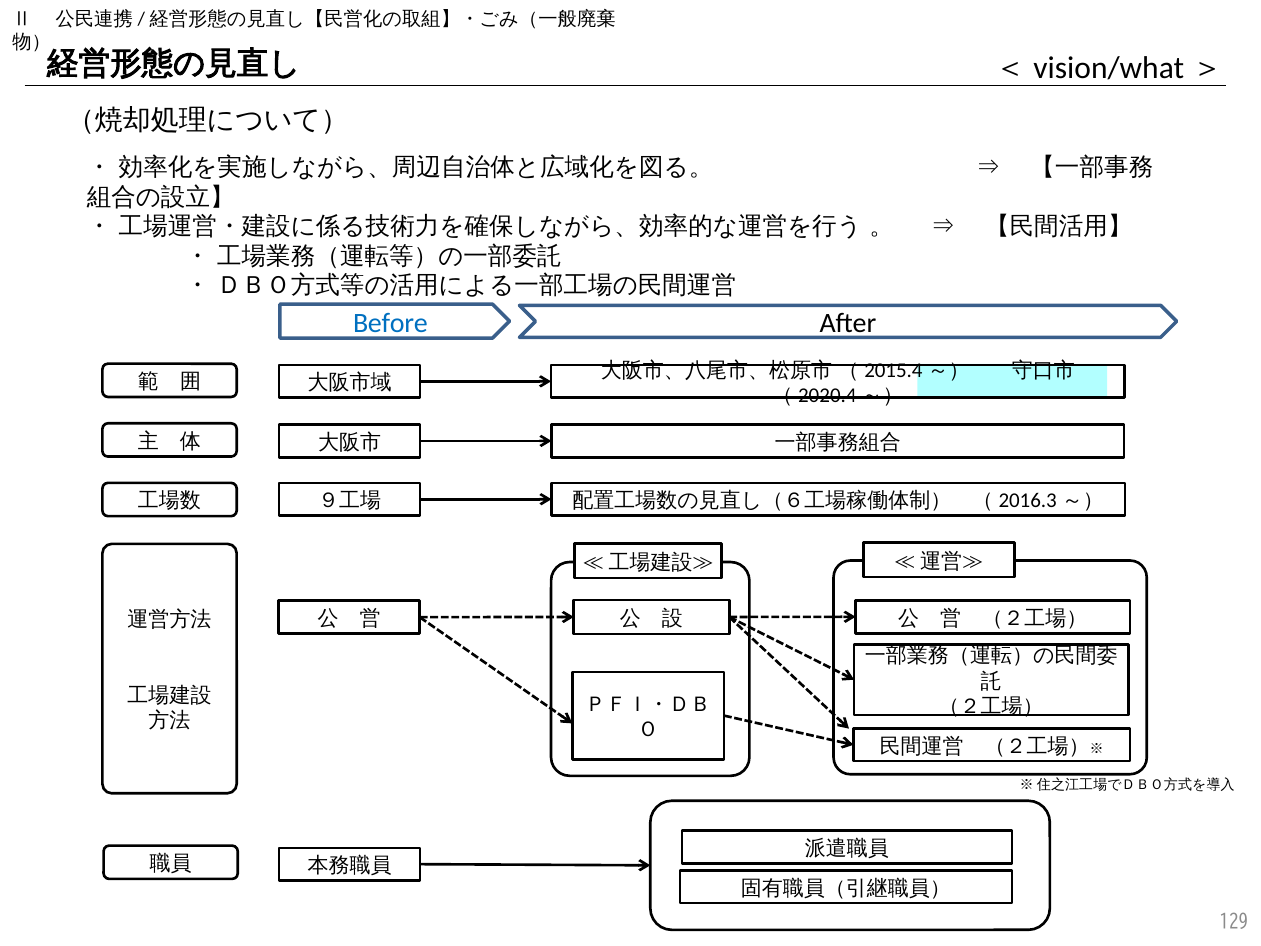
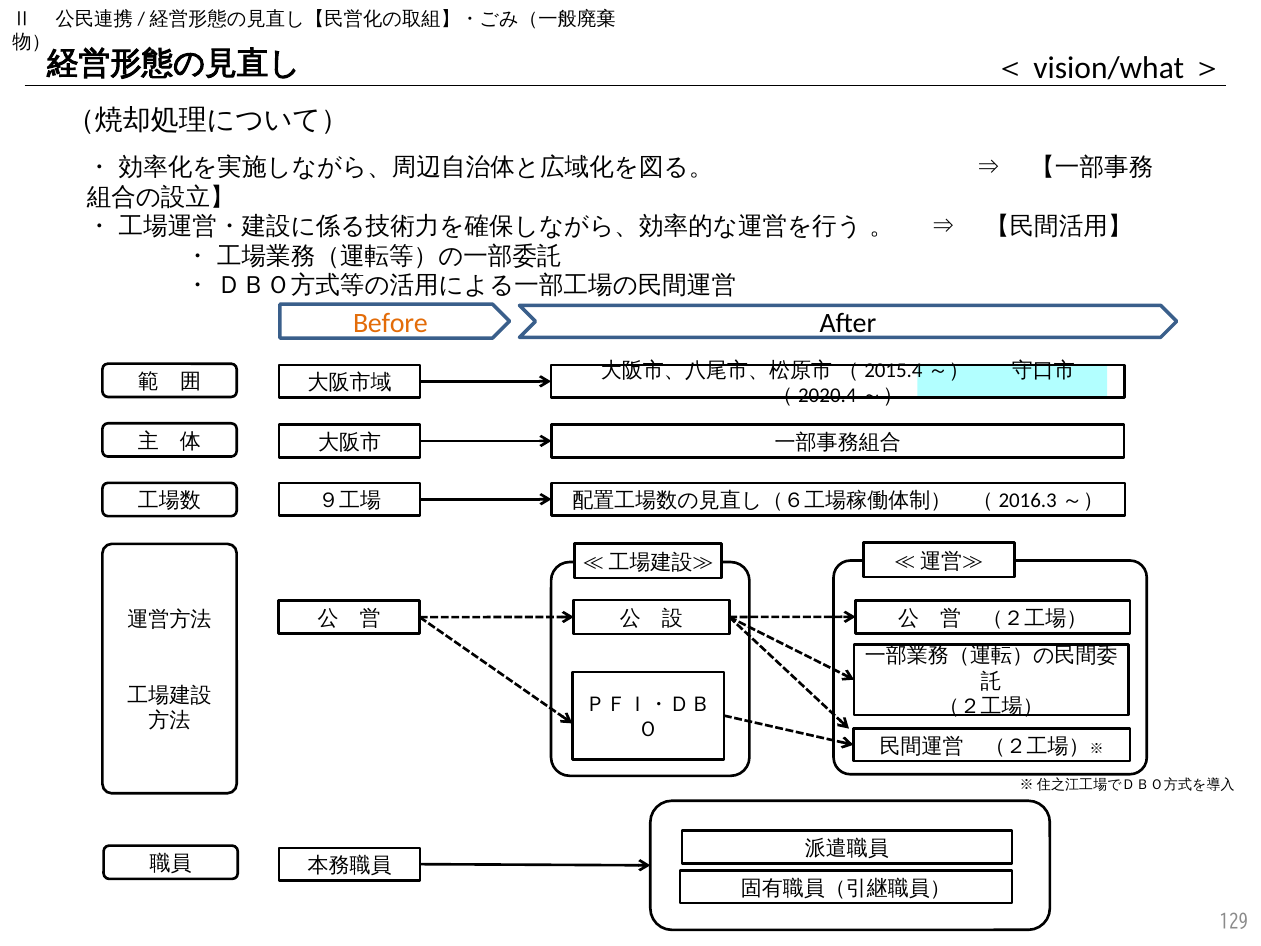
Before colour: blue -> orange (390, 323)
